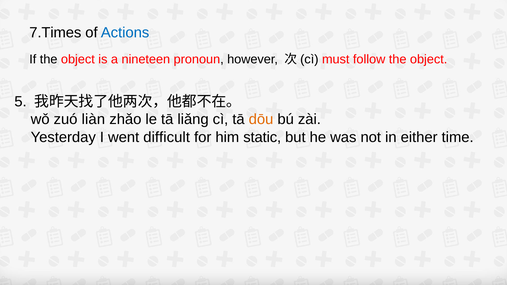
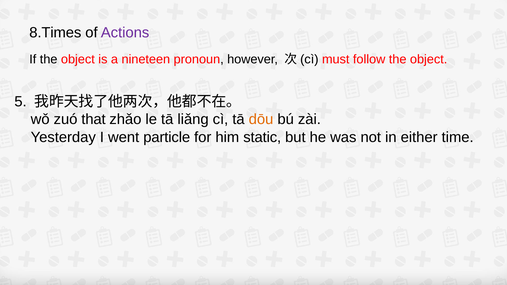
7.Times: 7.Times -> 8.Times (55, 32)
Actions colour: blue -> purple (125, 32)
liàn: liàn -> that (94, 119)
difficult: difficult -> particle (167, 137)
